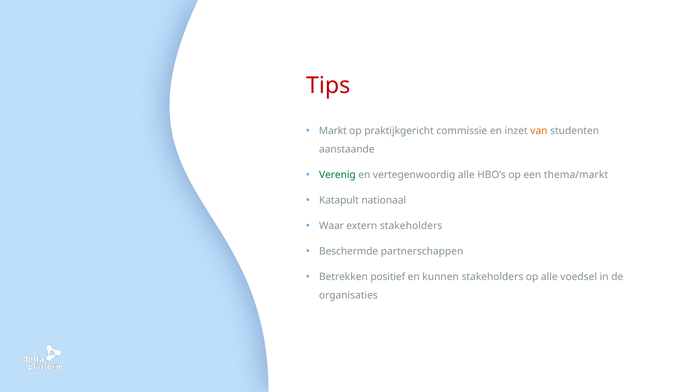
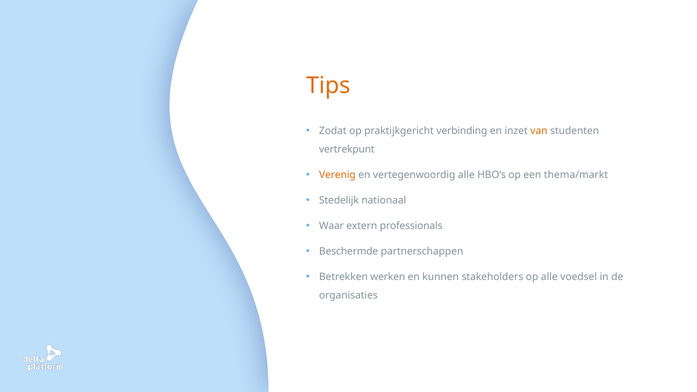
Tips colour: red -> orange (328, 85)
Markt: Markt -> Zodat (333, 131)
commissie: commissie -> verbinding (462, 131)
aanstaande: aanstaande -> vertrekpunt (347, 149)
Verenig colour: green -> orange (337, 175)
Katapult: Katapult -> Stedelijk (339, 200)
extern stakeholders: stakeholders -> professionals (411, 226)
positief: positief -> werken (388, 277)
